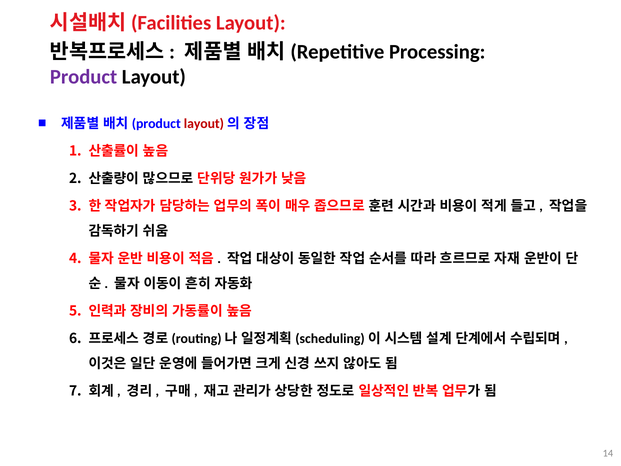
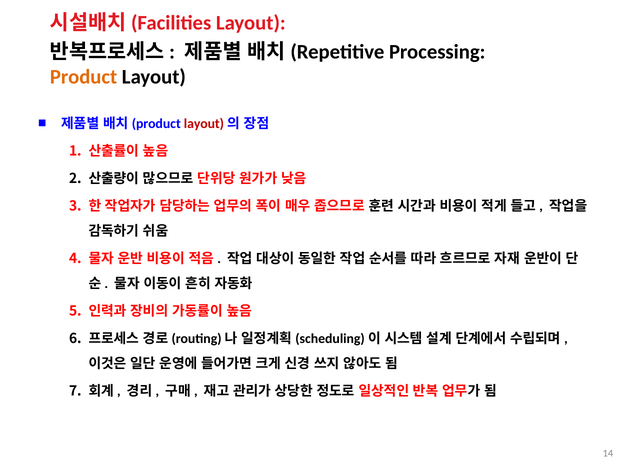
Product colour: purple -> orange (84, 77)
